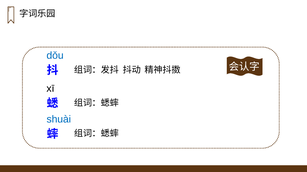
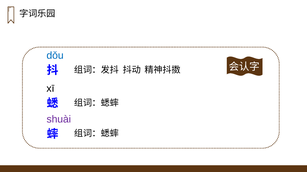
shuài colour: blue -> purple (59, 120)
